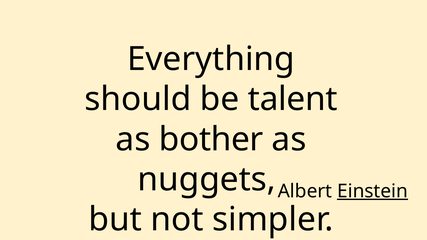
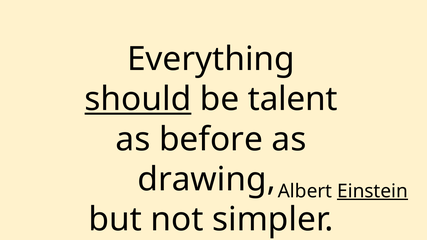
should underline: none -> present (138, 99)
bother: bother -> before (211, 140)
nuggets: nuggets -> drawing (207, 180)
